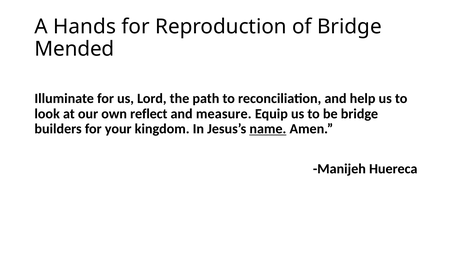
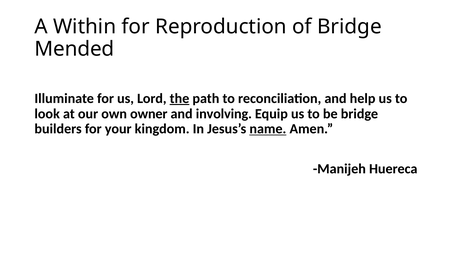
Hands: Hands -> Within (85, 27)
the underline: none -> present (180, 99)
reflect: reflect -> owner (149, 114)
measure: measure -> involving (224, 114)
